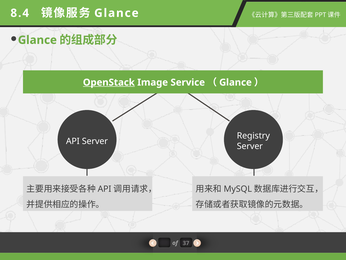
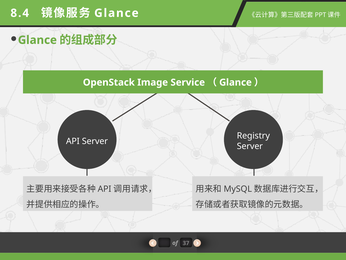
OpenStack underline: present -> none (109, 82)
